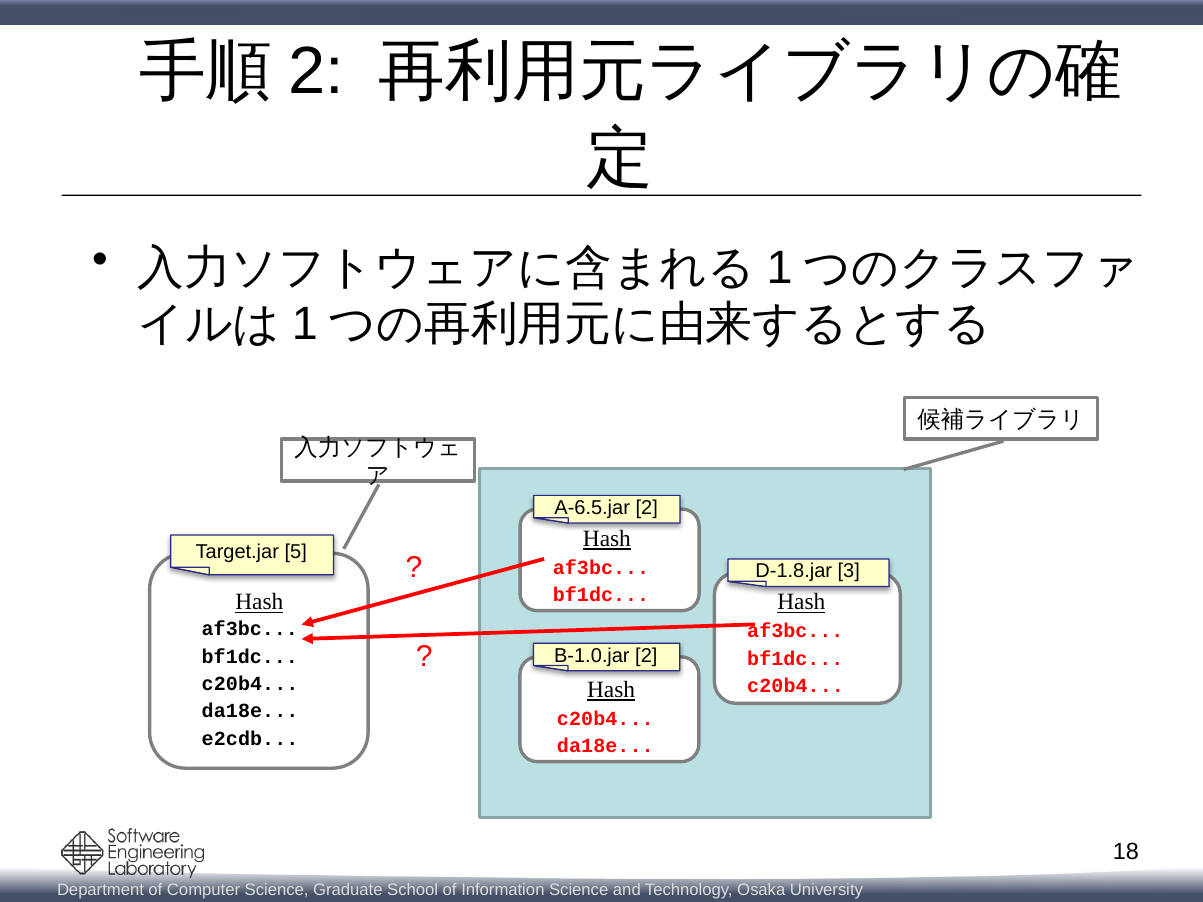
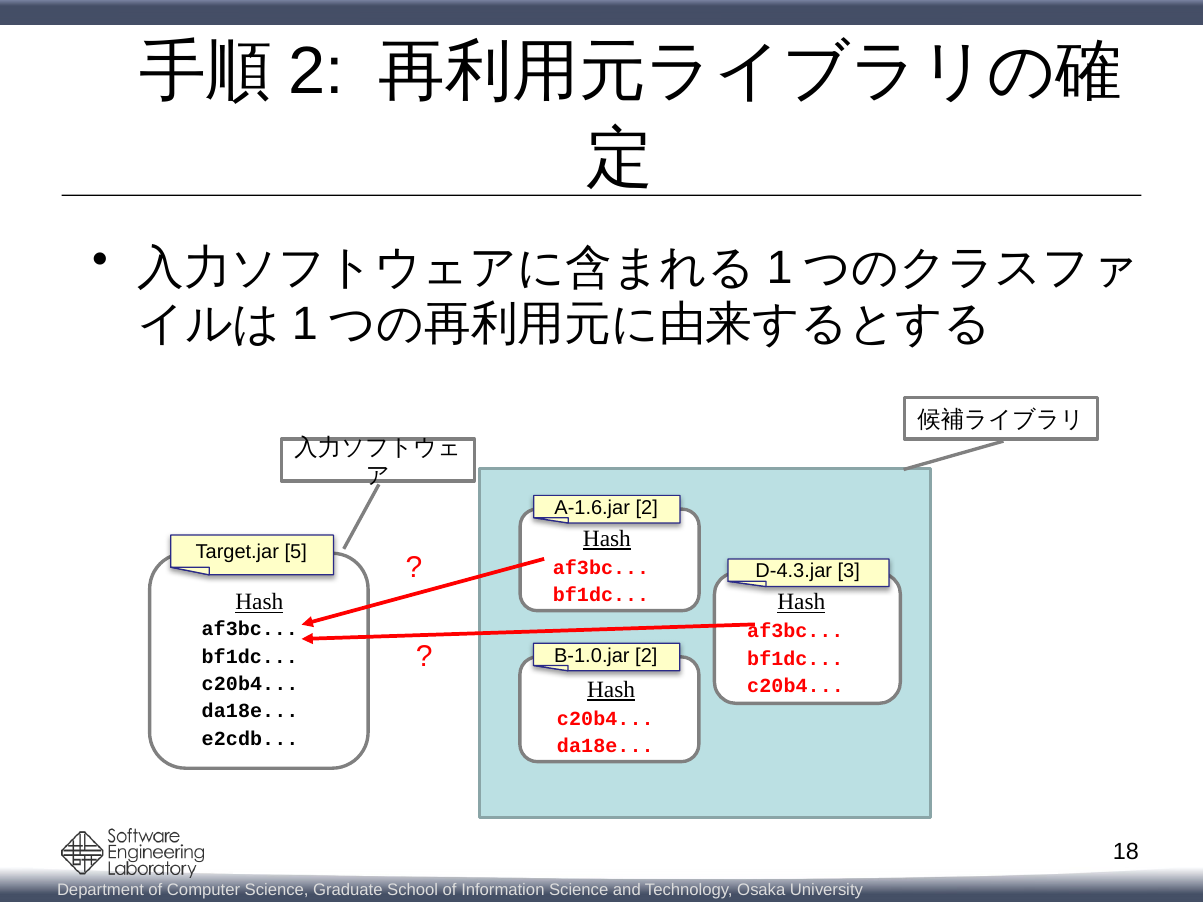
A-6.5.jar: A-6.5.jar -> A-1.6.jar (592, 508)
D-1.8.jar: D-1.8.jar -> D-4.3.jar (794, 571)
